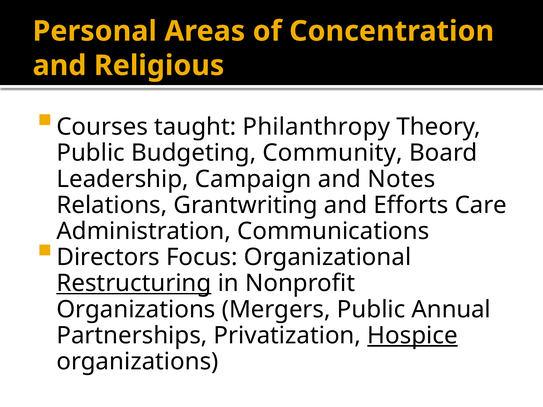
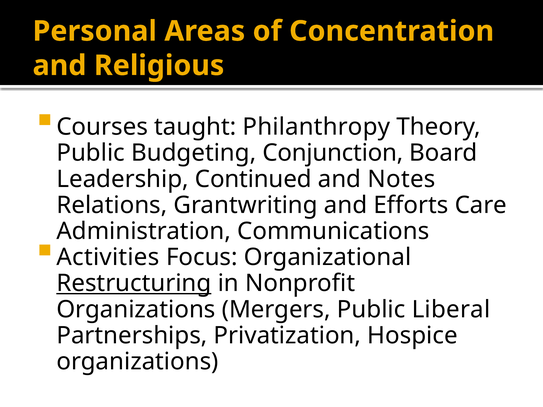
Community: Community -> Conjunction (333, 153)
Campaign: Campaign -> Continued (253, 179)
Directors: Directors -> Activities (108, 257)
Annual: Annual -> Liberal (451, 310)
Hospice underline: present -> none (412, 336)
